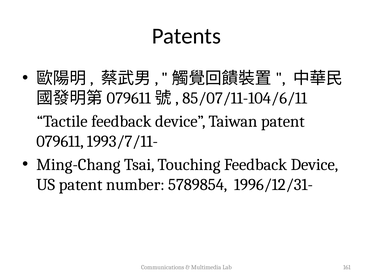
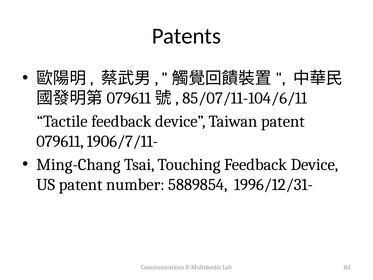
1993/7/11-: 1993/7/11- -> 1906/7/11- (123, 141)
5789854: 5789854 -> 5889854 (198, 184)
